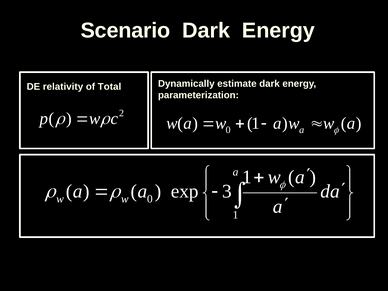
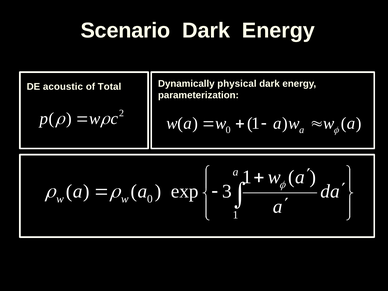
relativity: relativity -> acoustic (63, 87)
estimate: estimate -> physical (237, 84)
